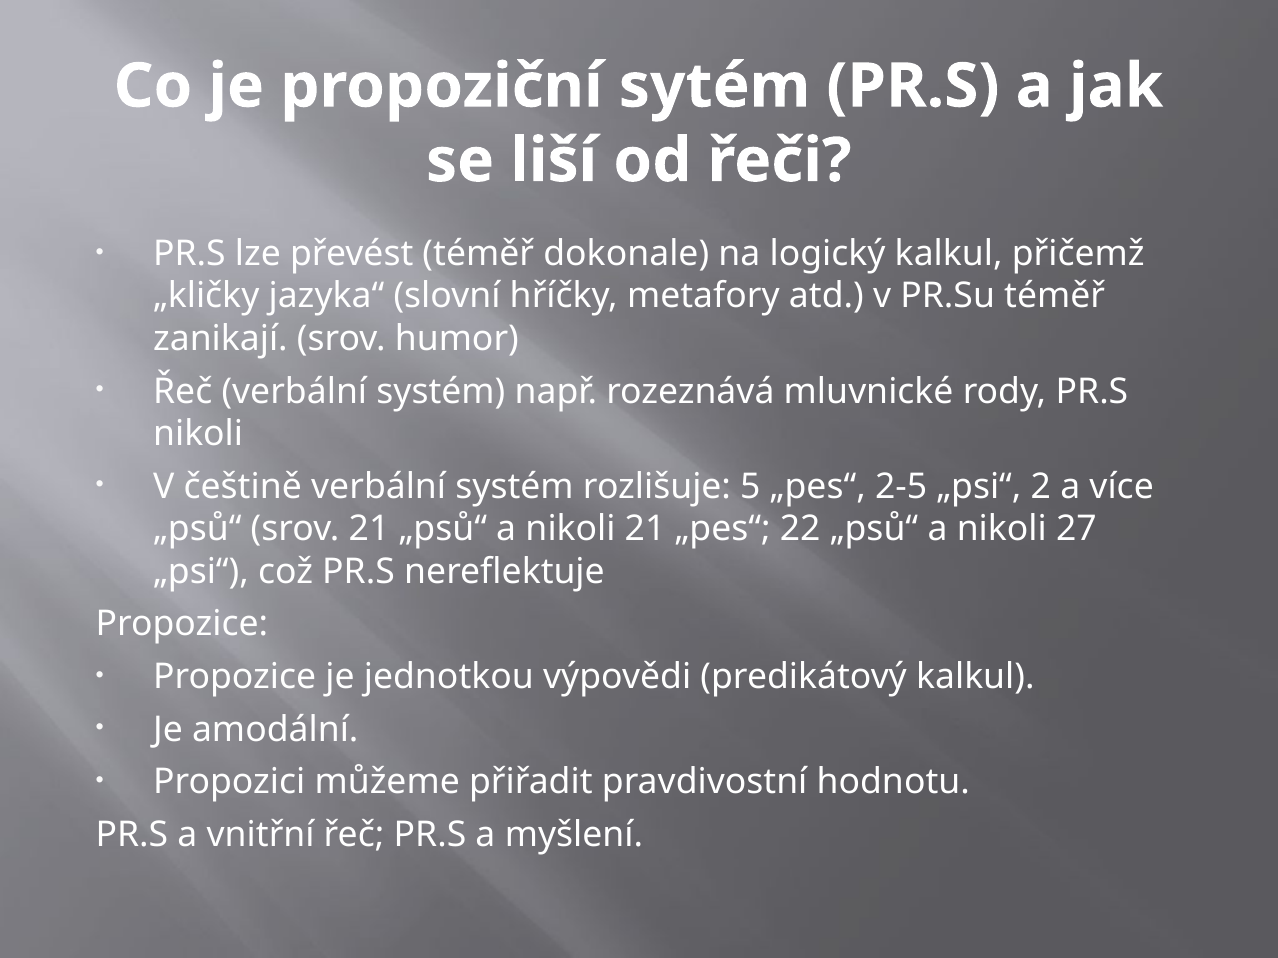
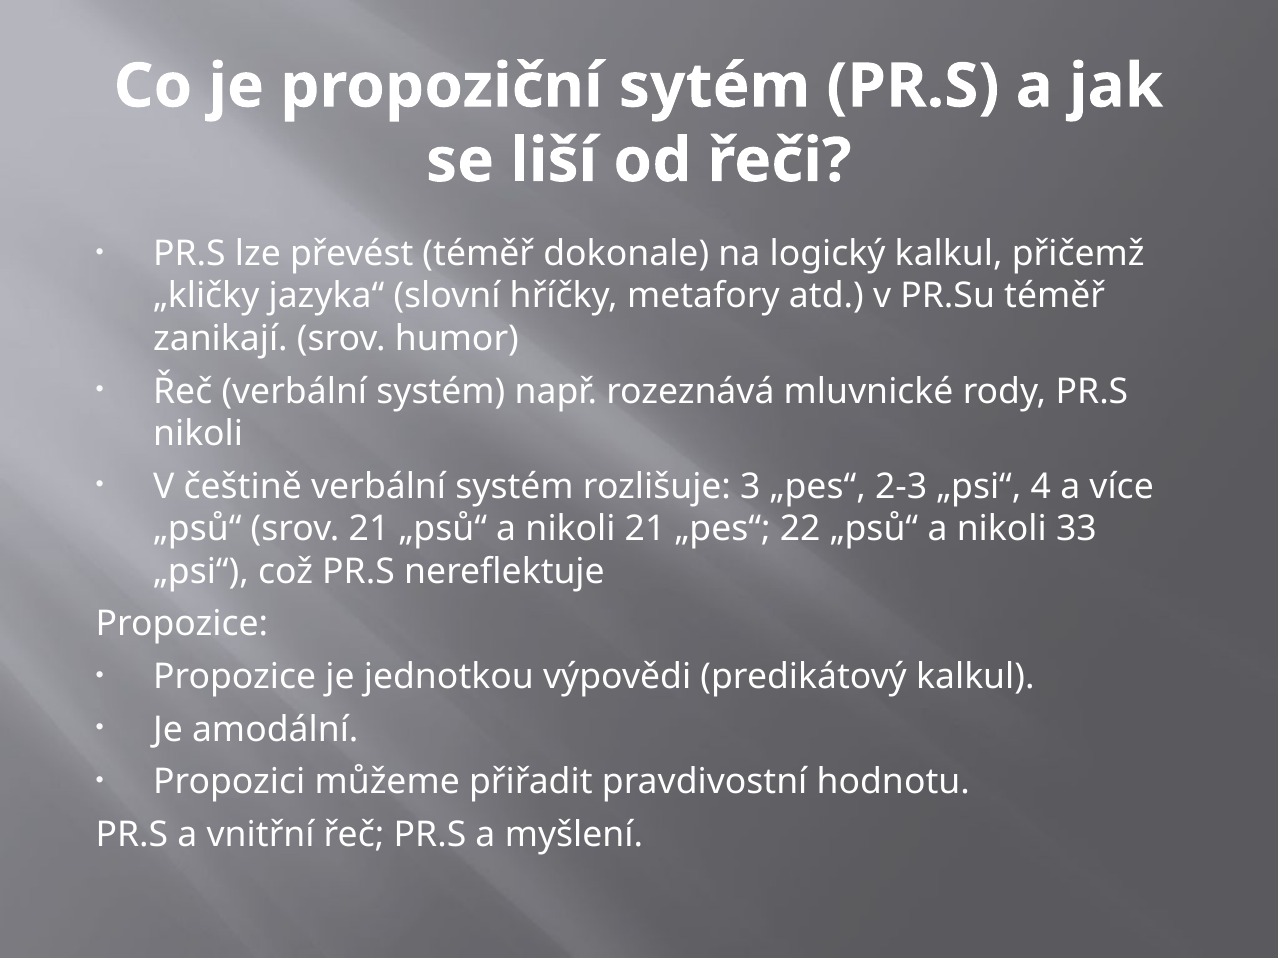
5: 5 -> 3 (750, 487)
2-5: 2-5 -> 2-3 (901, 487)
2: 2 -> 4 (1041, 487)
27: 27 -> 33 (1076, 529)
